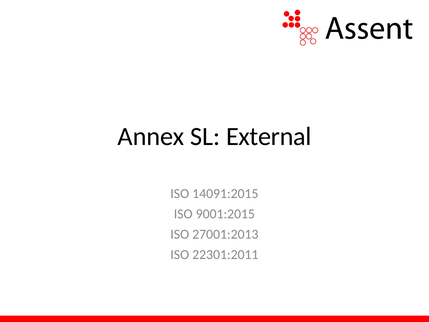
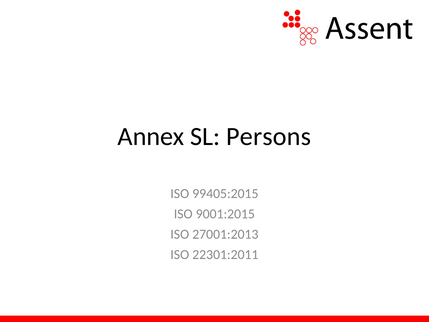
External: External -> Persons (269, 136)
14091:2015: 14091:2015 -> 99405:2015 (225, 194)
